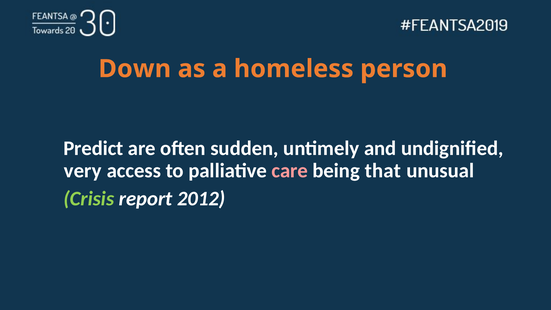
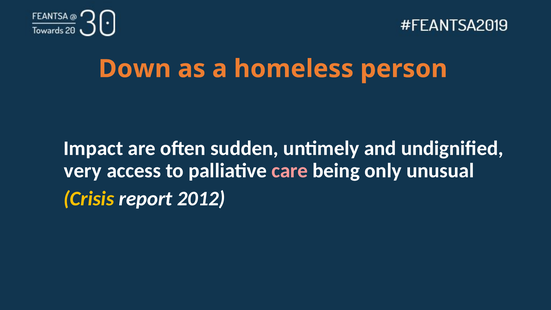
Predict: Predict -> Impact (93, 148)
that: that -> only (383, 171)
Crisis colour: light green -> yellow (89, 199)
